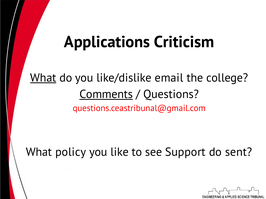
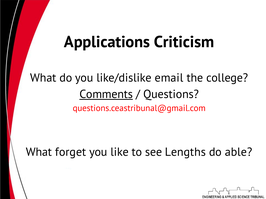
What underline: present -> none (43, 78)
policy: policy -> forget (71, 152)
Support: Support -> Lengths (185, 152)
sent: sent -> able (239, 152)
